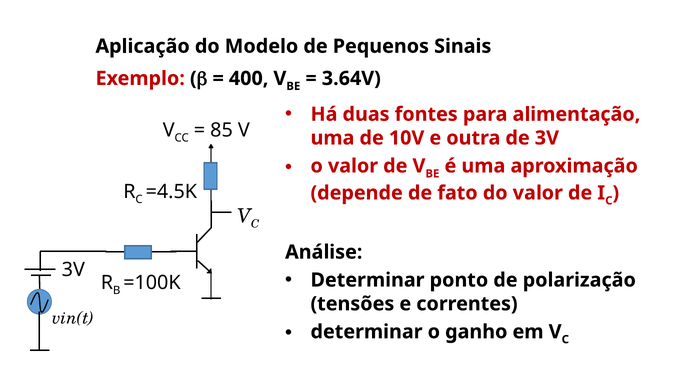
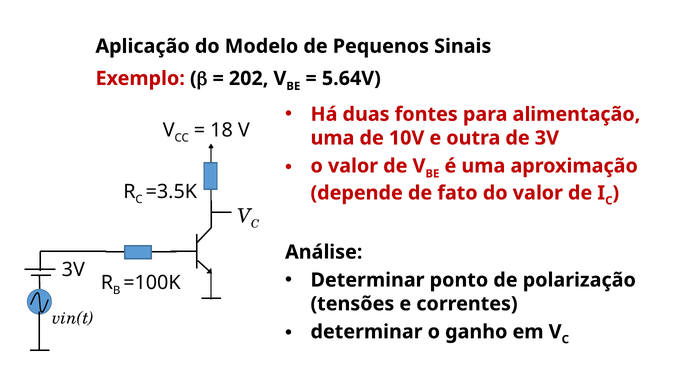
400: 400 -> 202 (249, 79)
3.64V: 3.64V -> 5.64V (351, 79)
85: 85 -> 18 (222, 131)
=4.5K: =4.5K -> =3.5K (171, 192)
